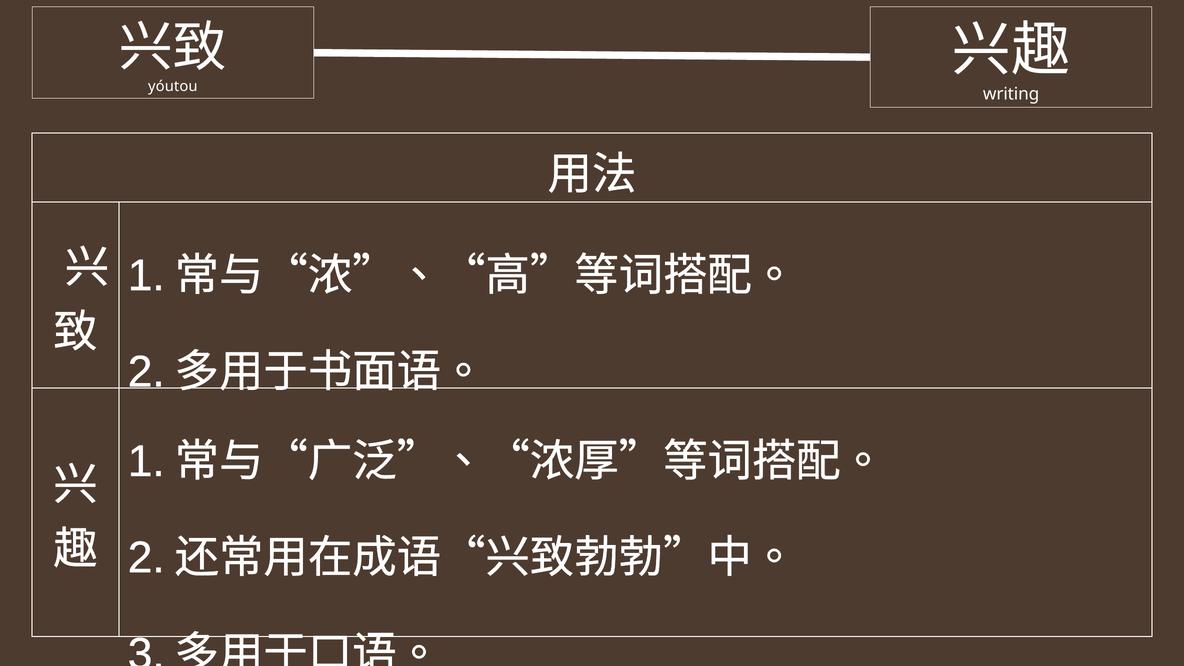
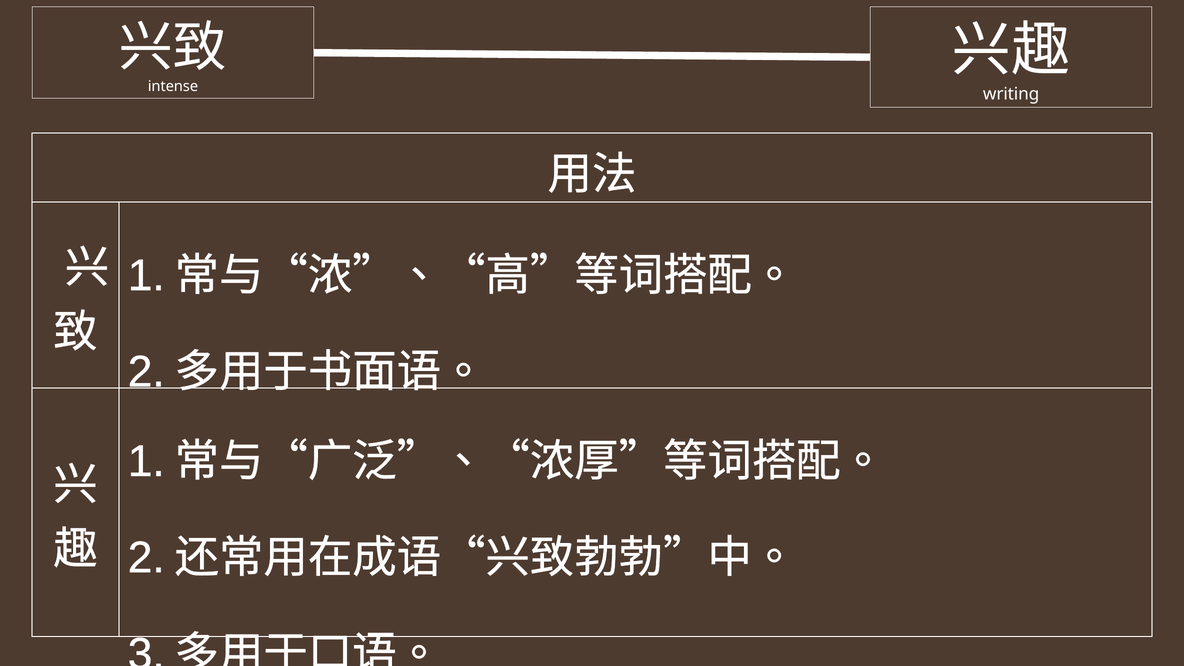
yóutou: yóutou -> intense (173, 86)
